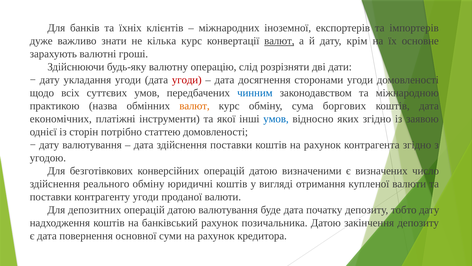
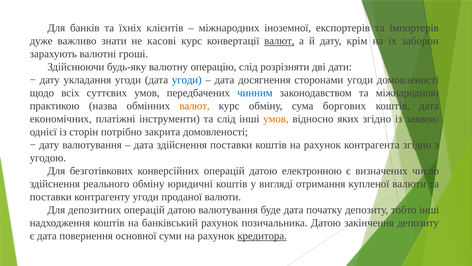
кілька: кілька -> касові (162, 41)
основне: основне -> заборон (420, 41)
угоди colour: red -> blue (187, 80)
та якої: якої -> слід (226, 119)
умов colour: blue -> orange (276, 119)
статтею: статтею -> закрита (162, 132)
визначеними: визначеними -> електронною (312, 171)
тобто дату: дату -> інші (429, 210)
кредитора underline: none -> present (262, 236)
